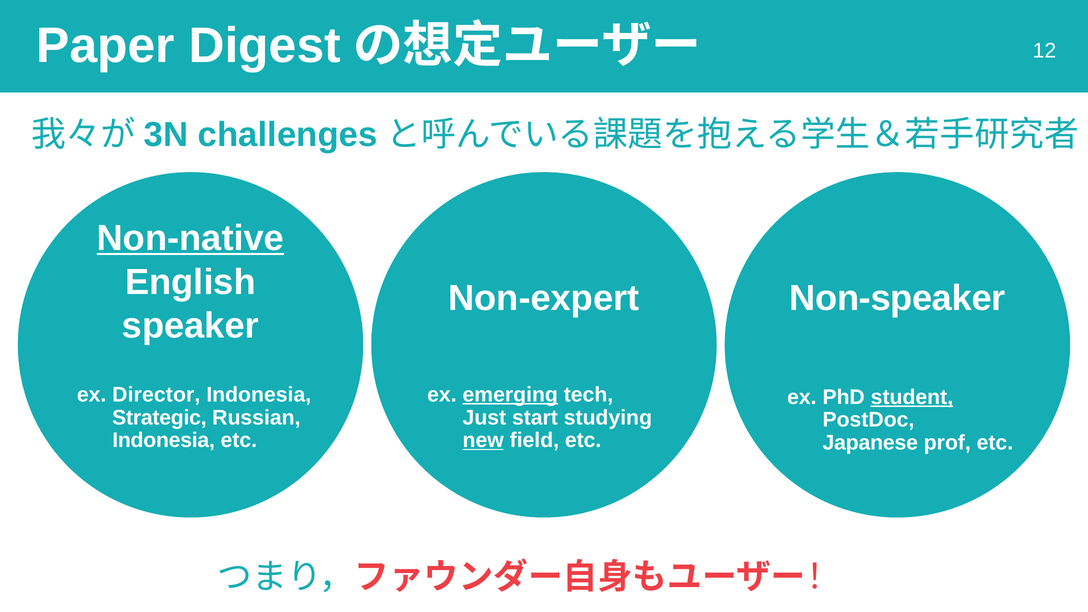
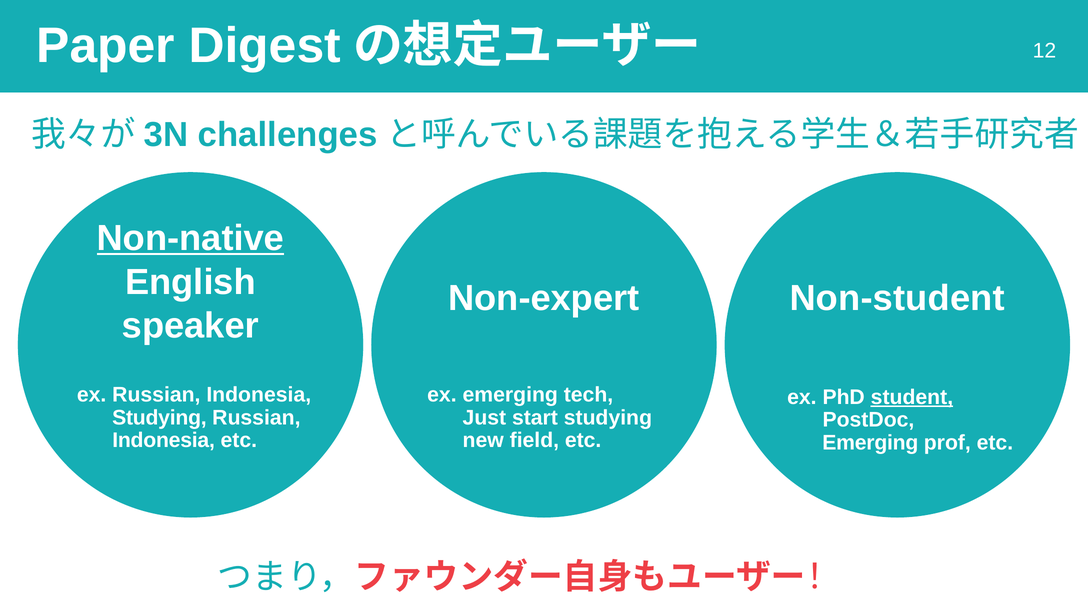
Non-speaker: Non-speaker -> Non-student (897, 298)
ex Director: Director -> Russian (156, 395)
emerging underline: present -> none (510, 395)
Strategic: Strategic -> Studying (159, 418)
new underline: present -> none (483, 440)
Japanese: Japanese -> Emerging (870, 443)
